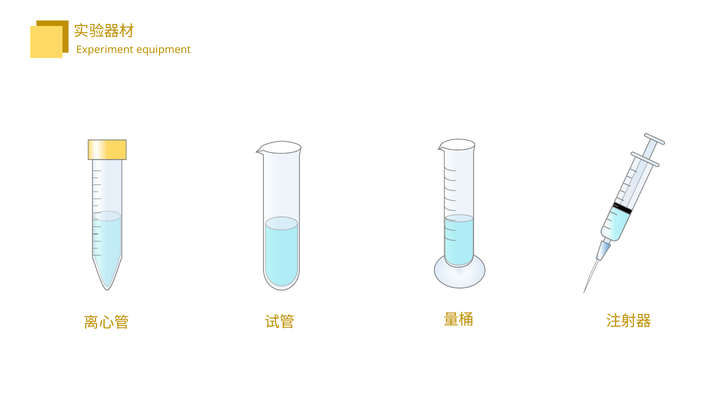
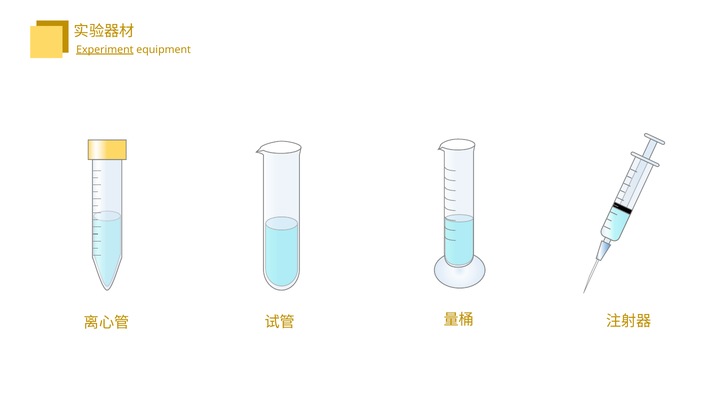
Experiment underline: none -> present (105, 50)
